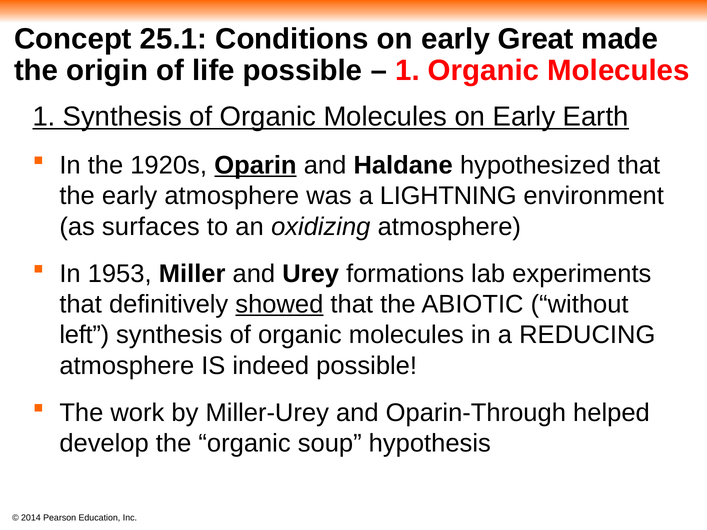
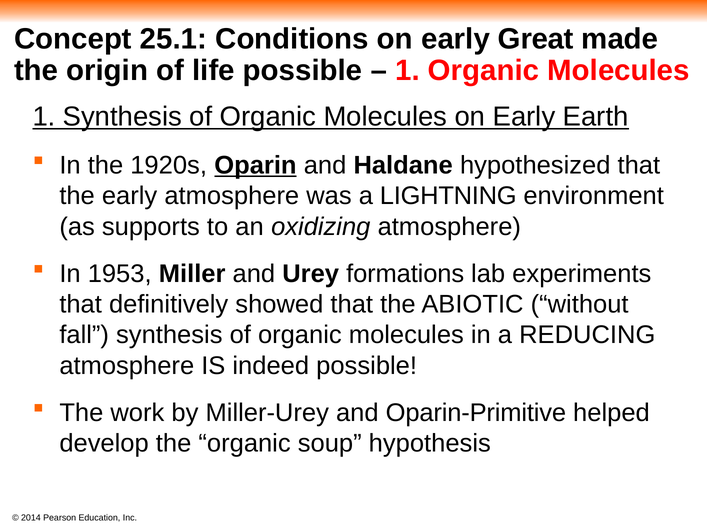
surfaces: surfaces -> supports (151, 227)
showed underline: present -> none (279, 305)
left: left -> fall (84, 335)
Oparin-Through: Oparin-Through -> Oparin-Primitive (476, 413)
